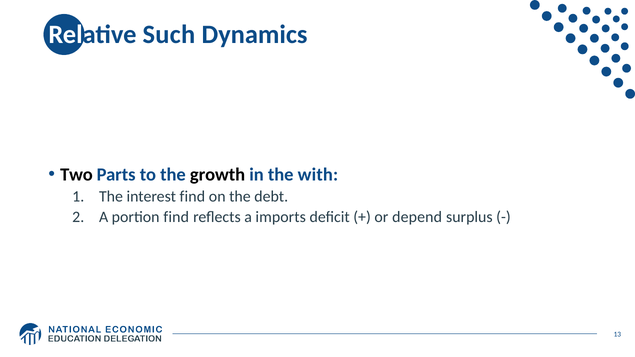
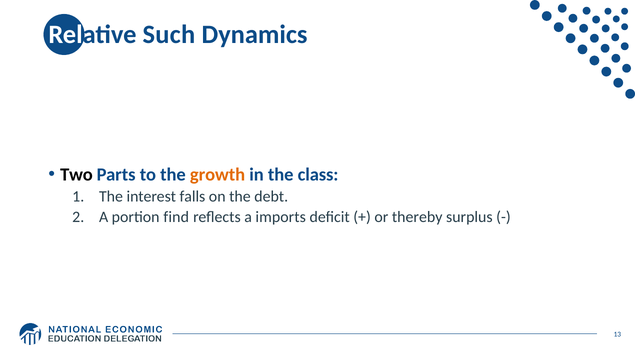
growth colour: black -> orange (218, 175)
with: with -> class (318, 175)
interest find: find -> falls (192, 196)
depend: depend -> thereby (417, 217)
